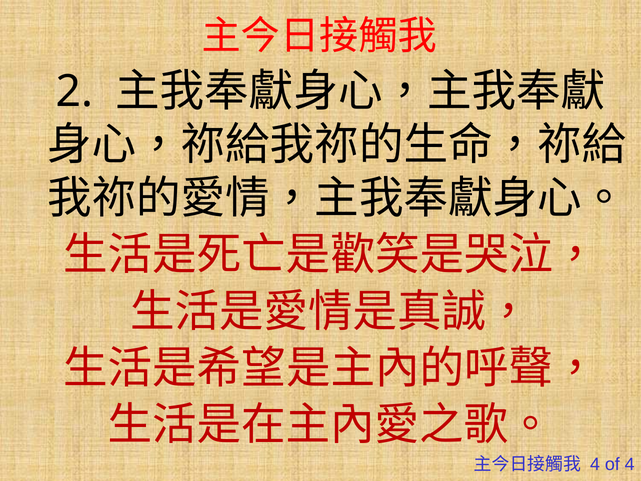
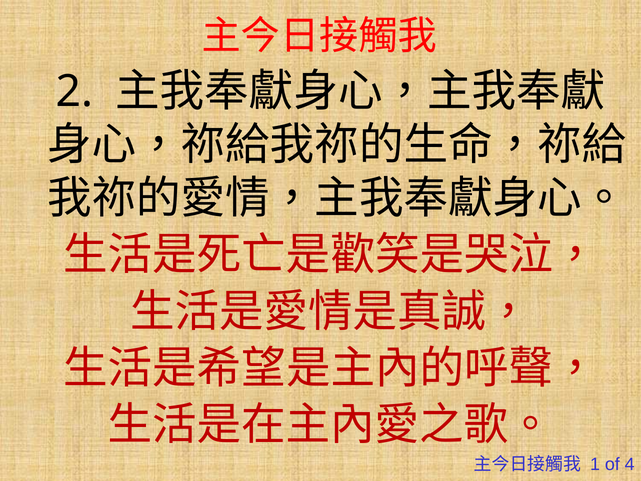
4: 4 -> 1 (595, 464)
